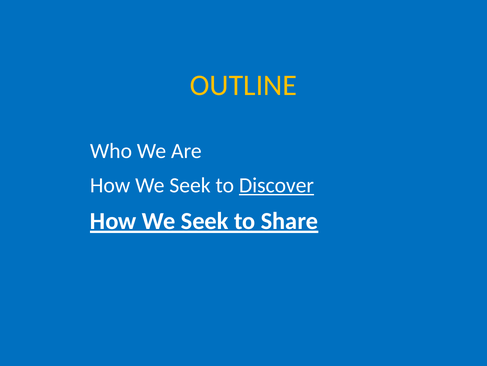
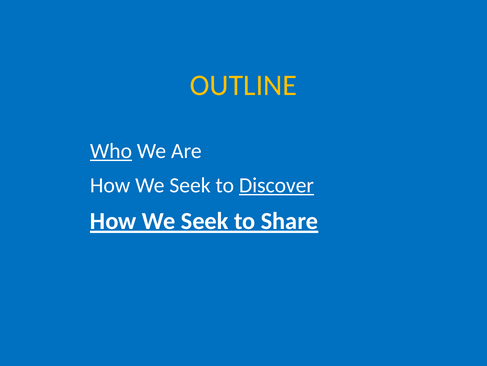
Who underline: none -> present (111, 151)
